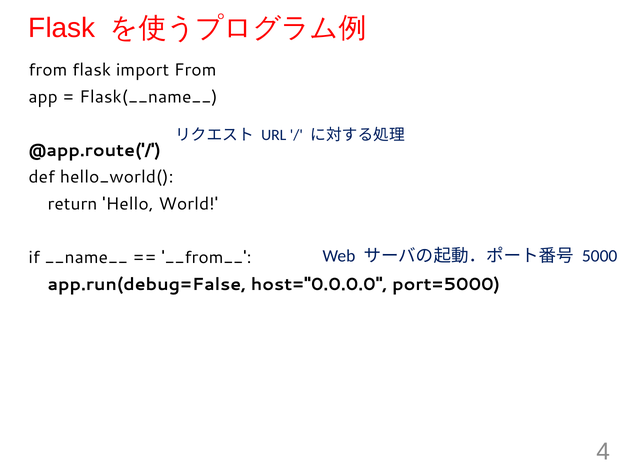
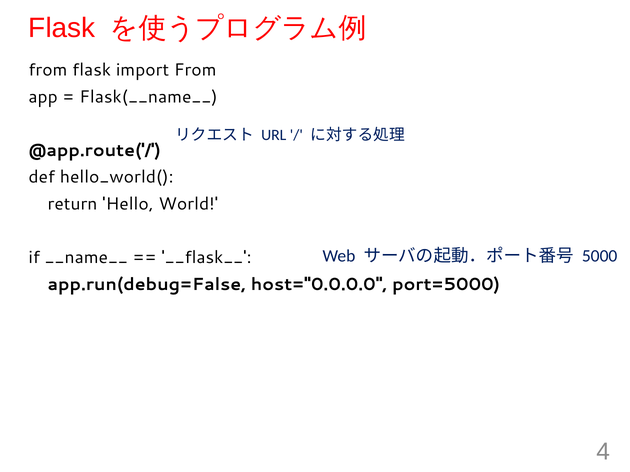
__from__: __from__ -> __flask__ (206, 258)
